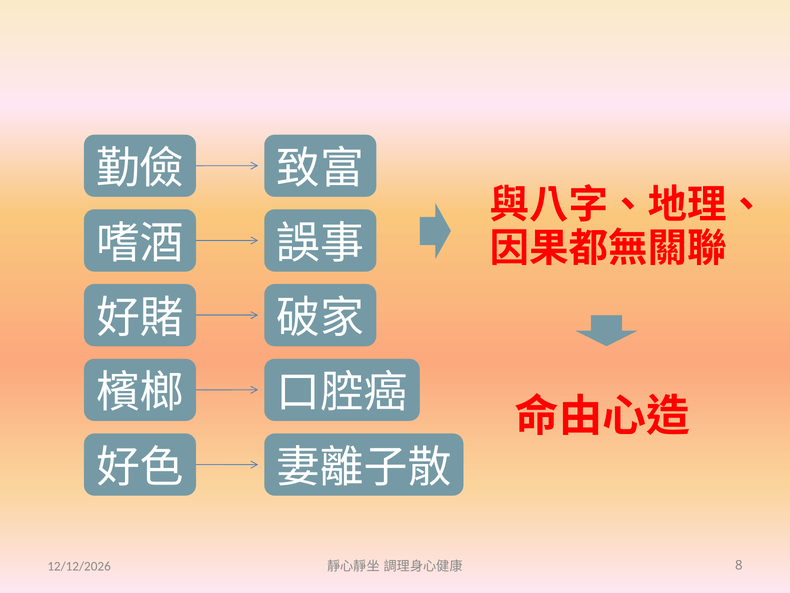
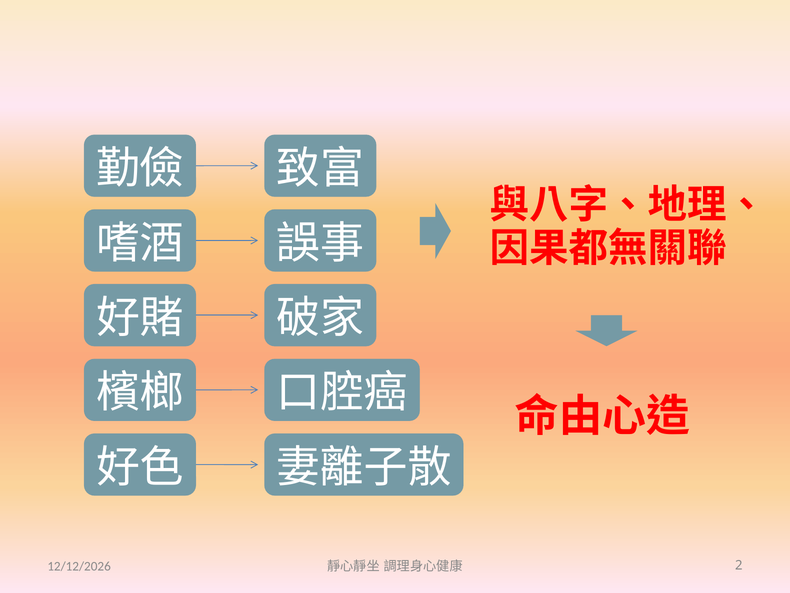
8: 8 -> 2 (739, 565)
